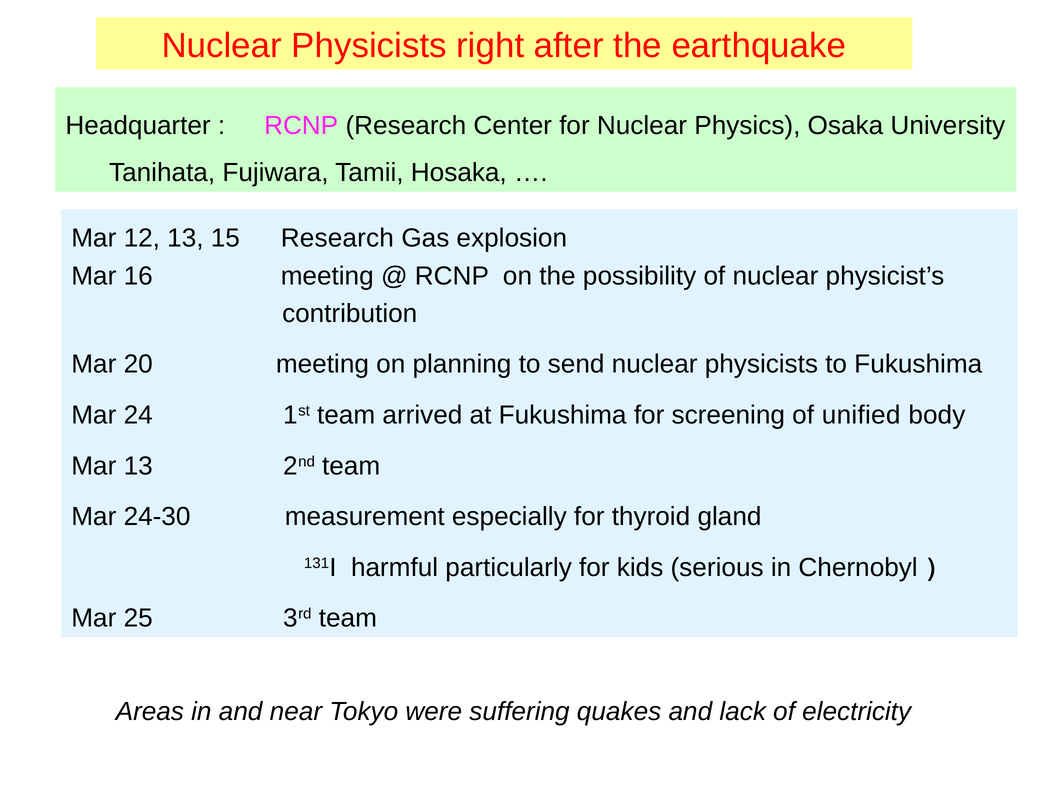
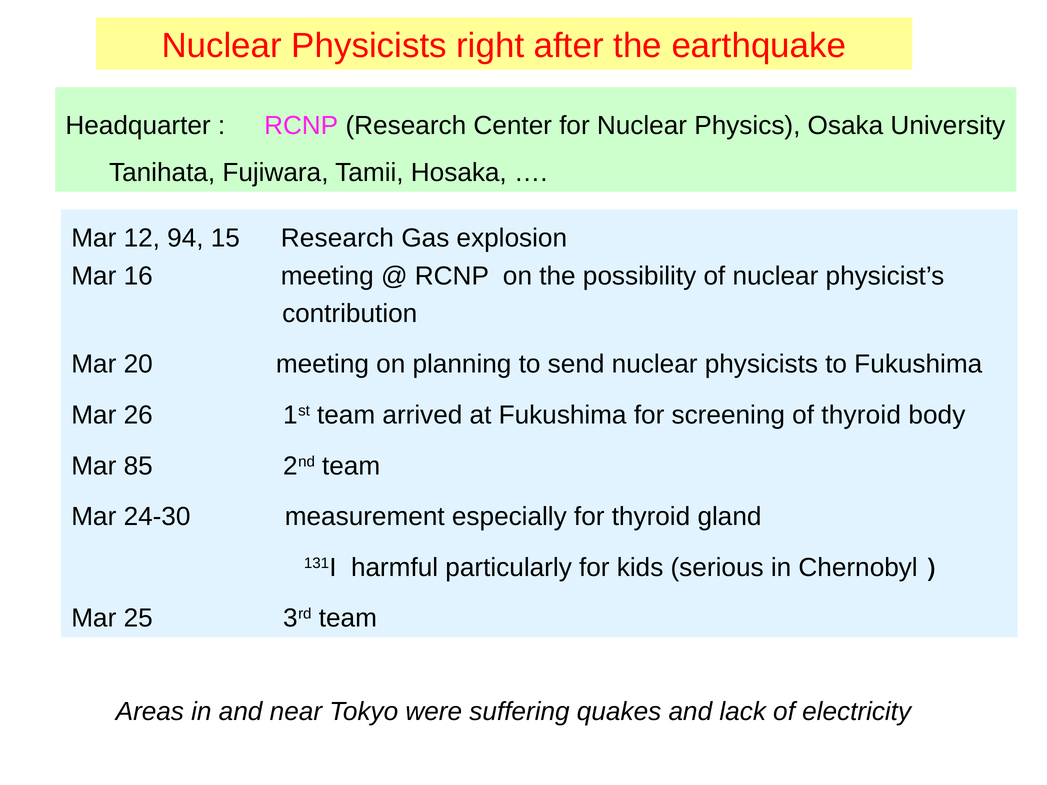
12 13: 13 -> 94 (185, 238)
24: 24 -> 26 (138, 415)
of unified: unified -> thyroid (861, 415)
Mar 13: 13 -> 85 (138, 466)
